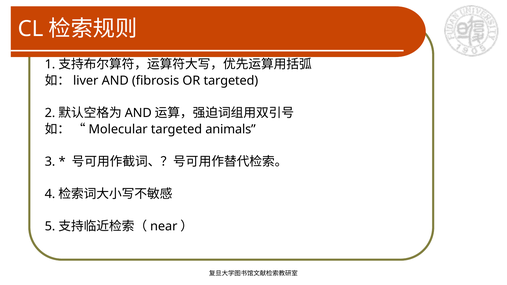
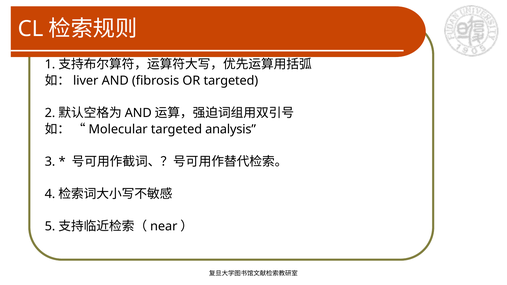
animals: animals -> analysis (231, 129)
